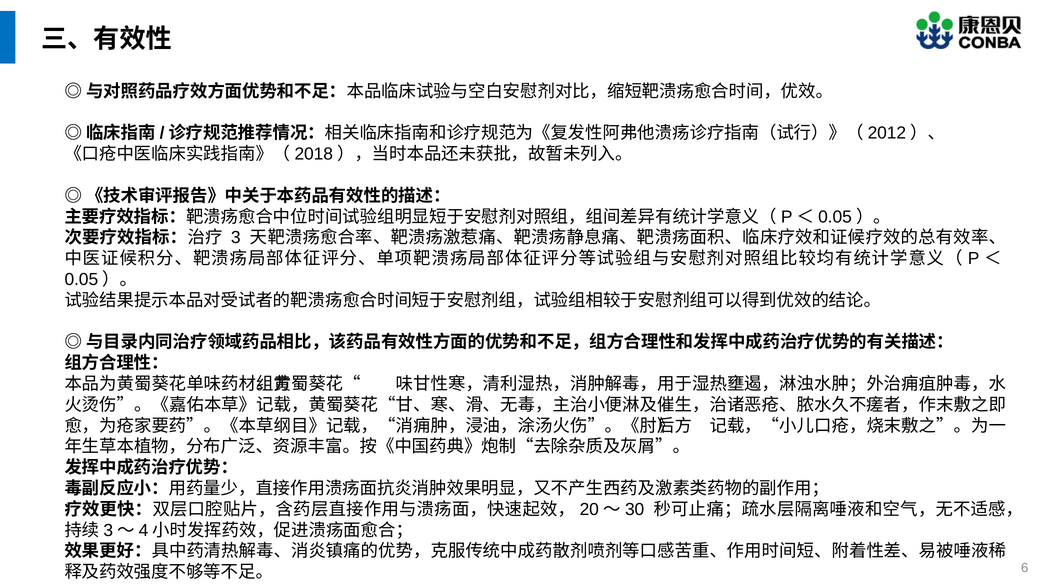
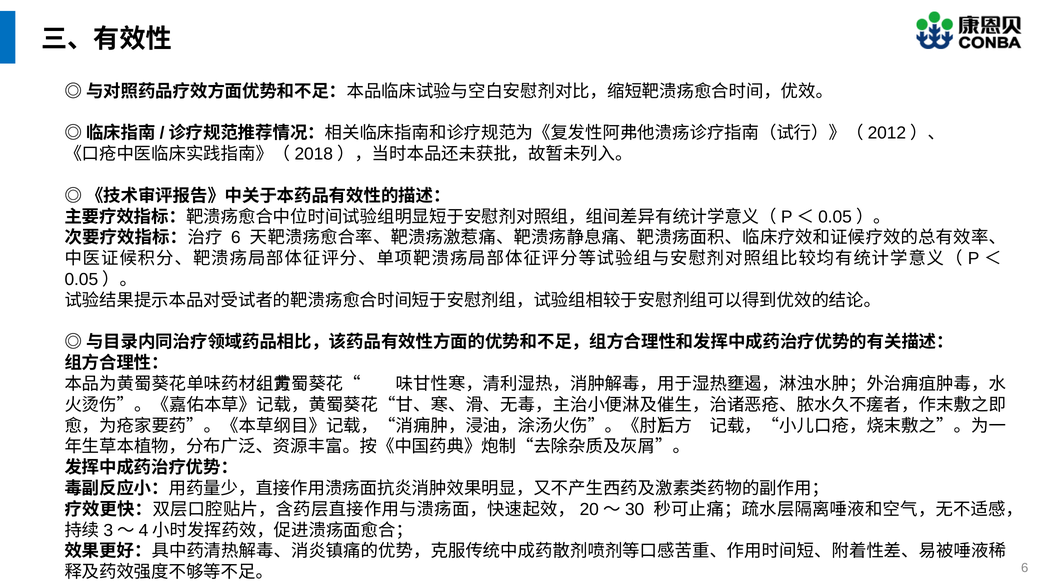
3: 3 -> 6 (236, 238)
